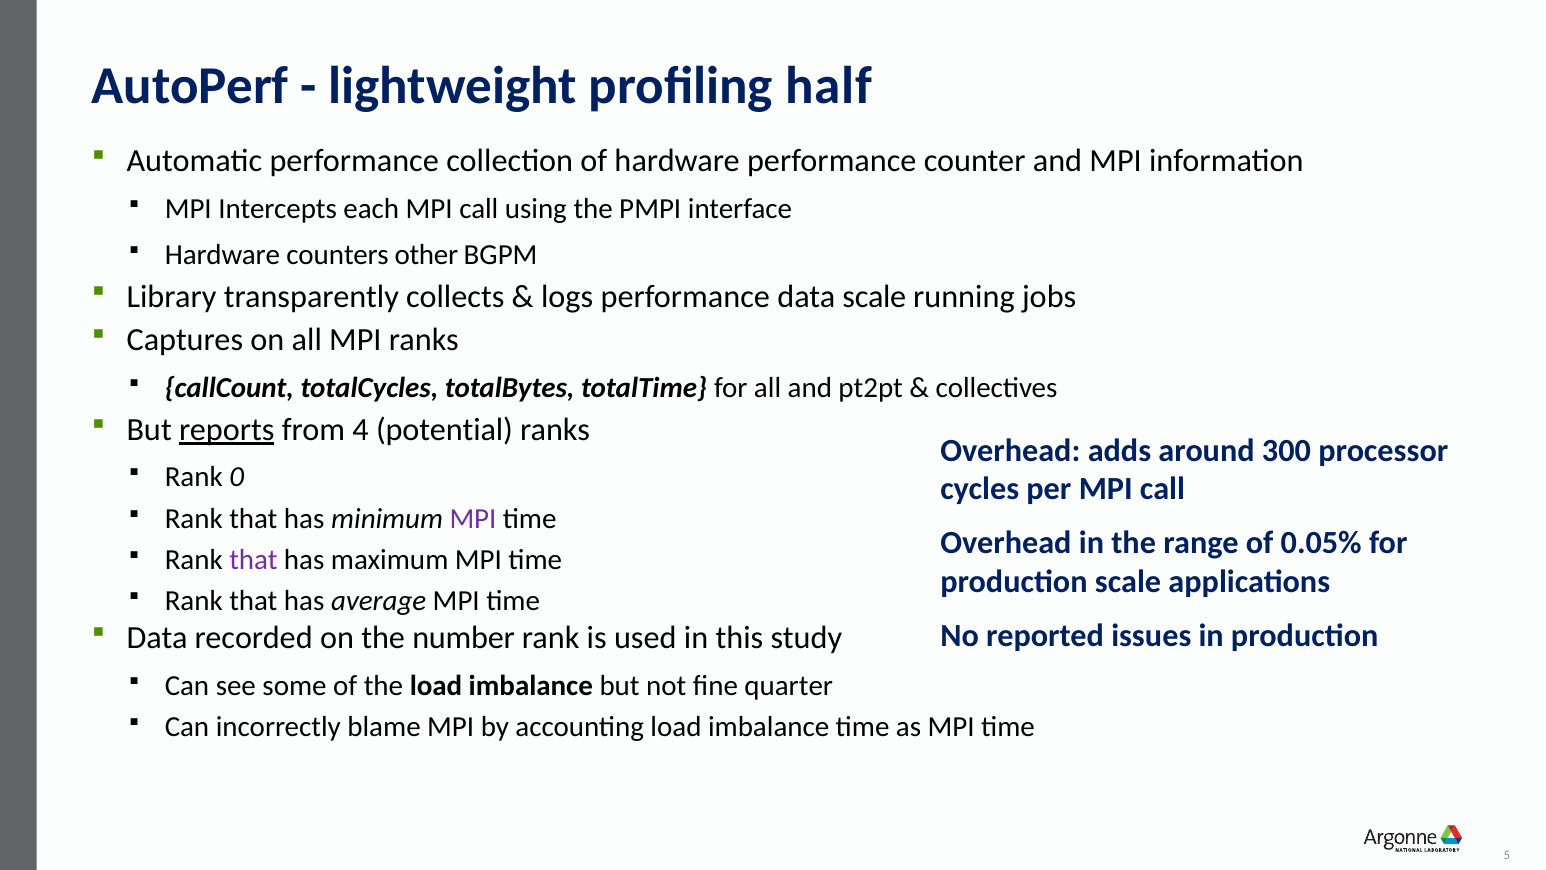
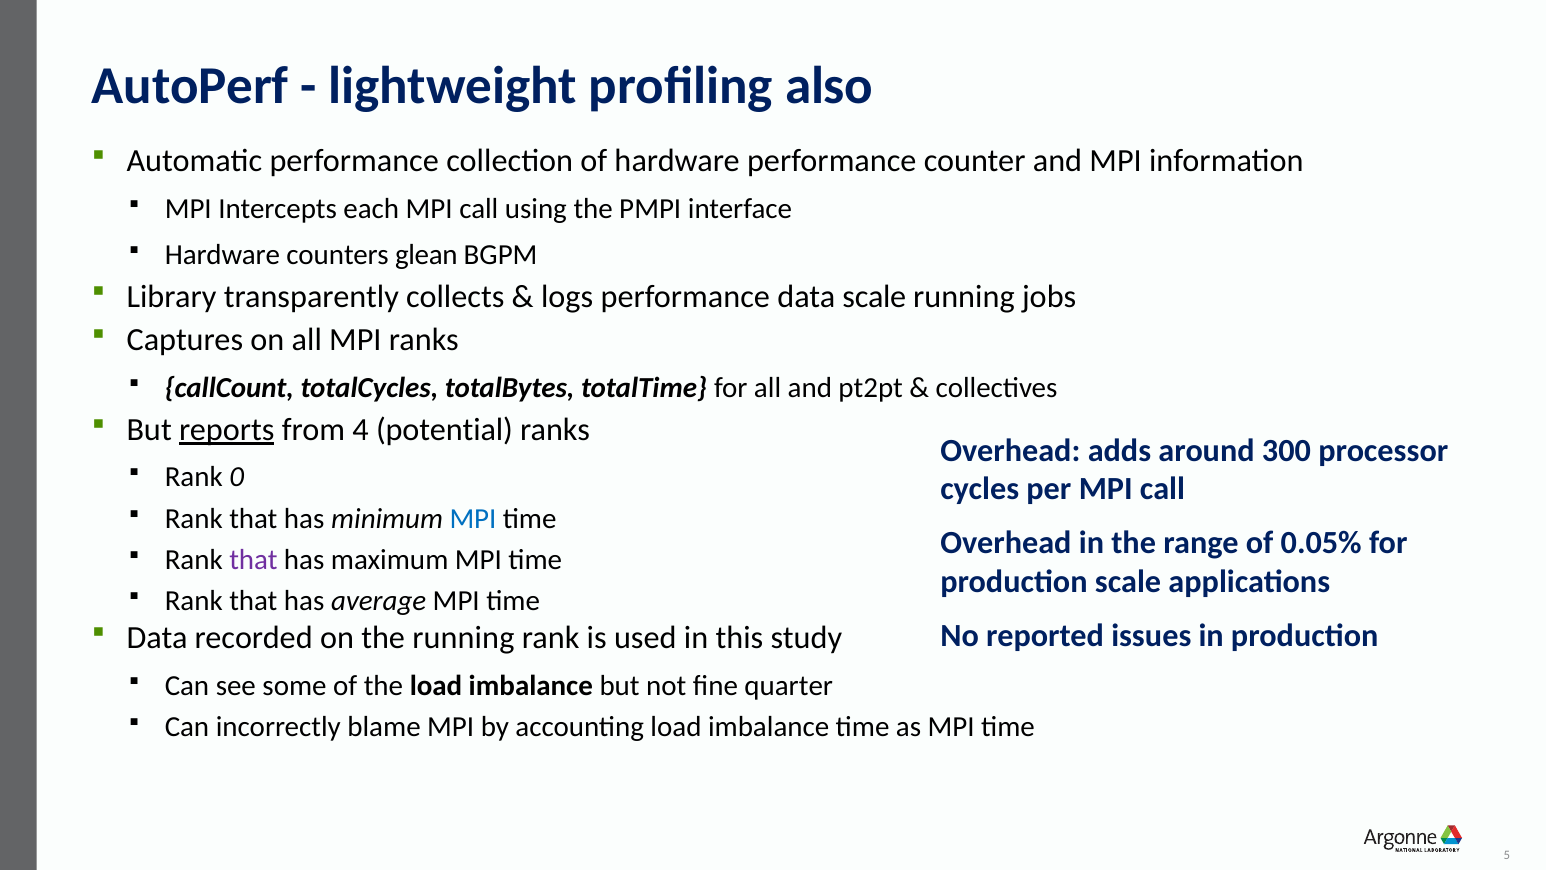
half: half -> also (829, 86)
other: other -> glean (426, 255)
MPI colour: purple -> blue (473, 518)
the number: number -> running (463, 638)
